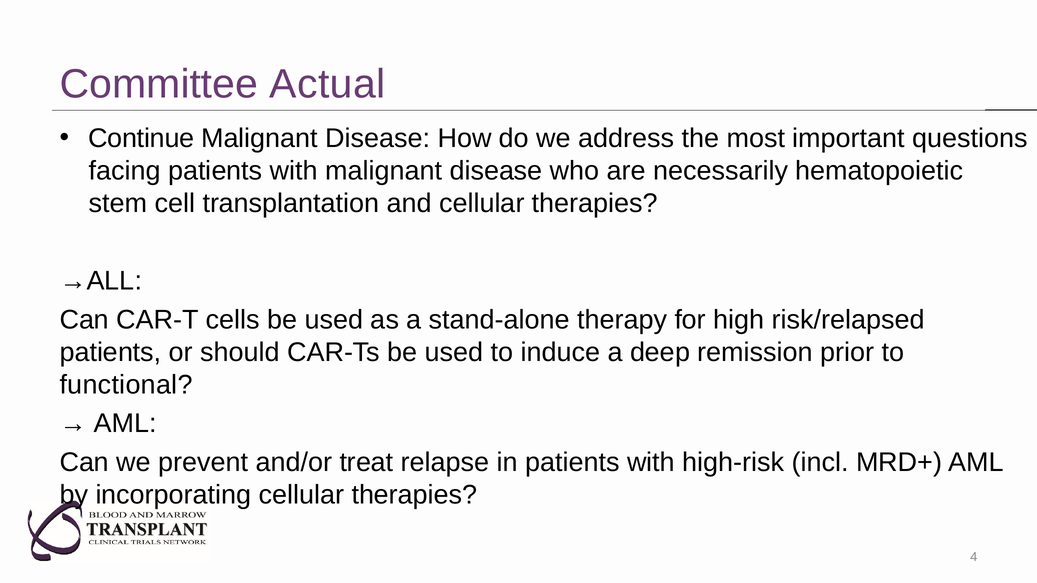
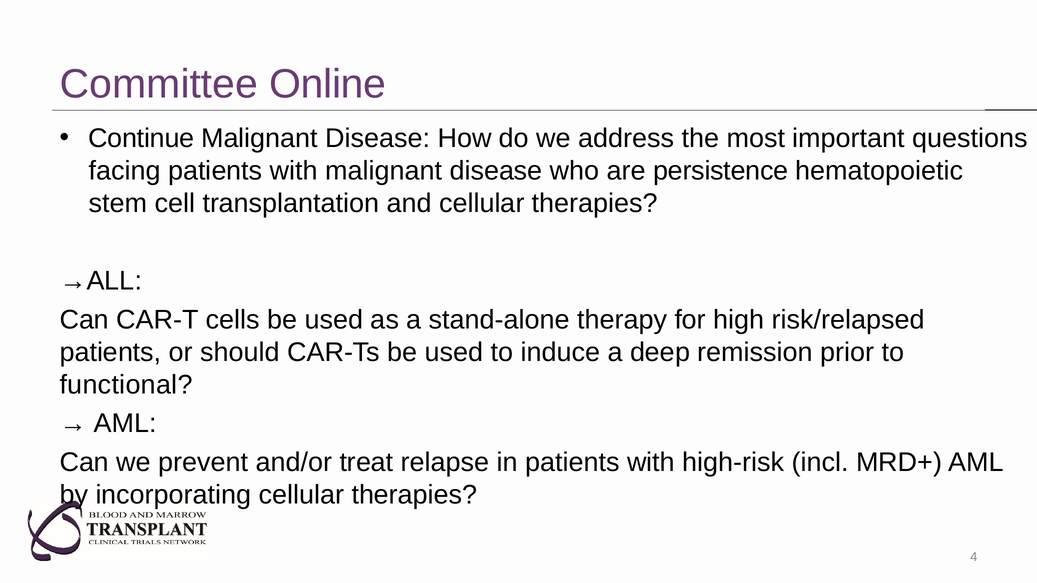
Actual: Actual -> Online (328, 84)
necessarily: necessarily -> persistence (721, 171)
